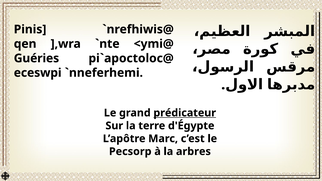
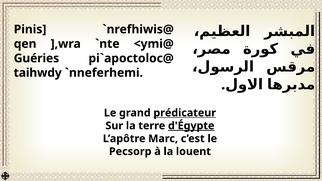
eceswpi: eceswpi -> taihwdy (38, 73)
d'Égypte underline: none -> present (191, 126)
arbres: arbres -> louent (193, 152)
